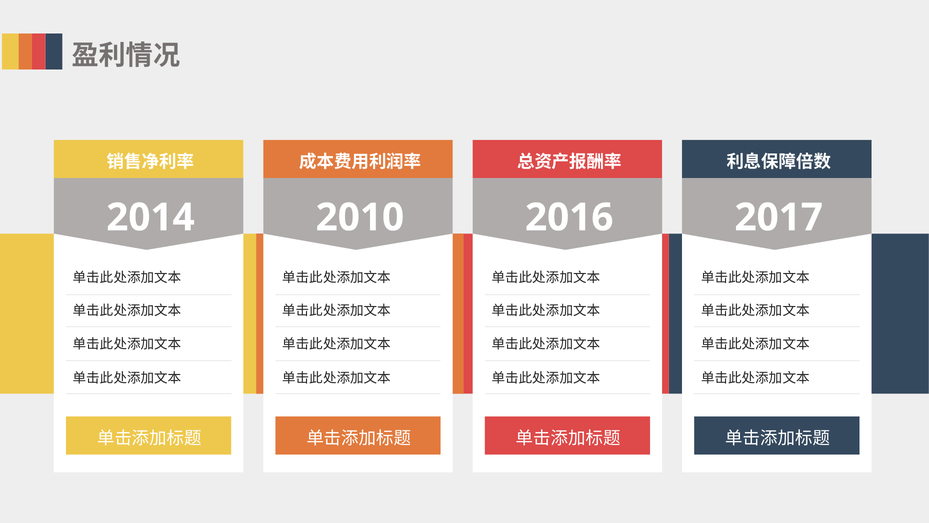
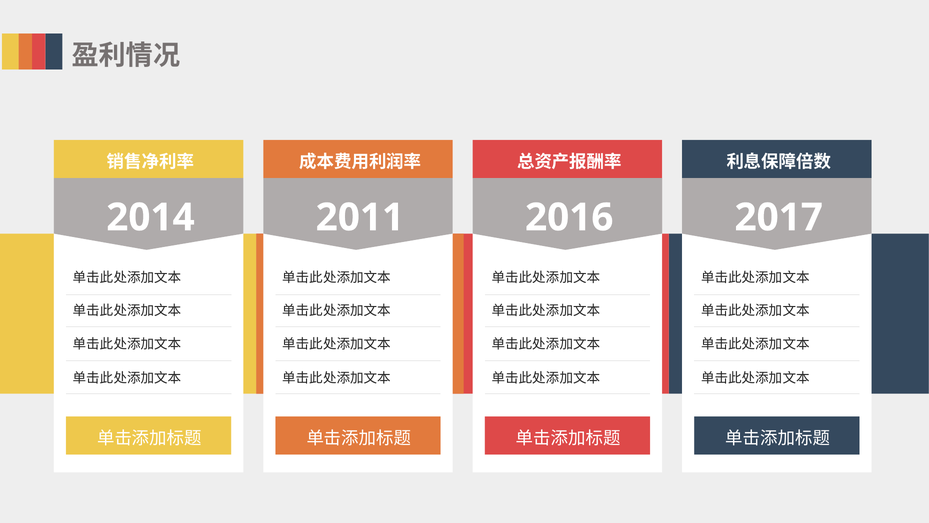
2010: 2010 -> 2011 (360, 217)
